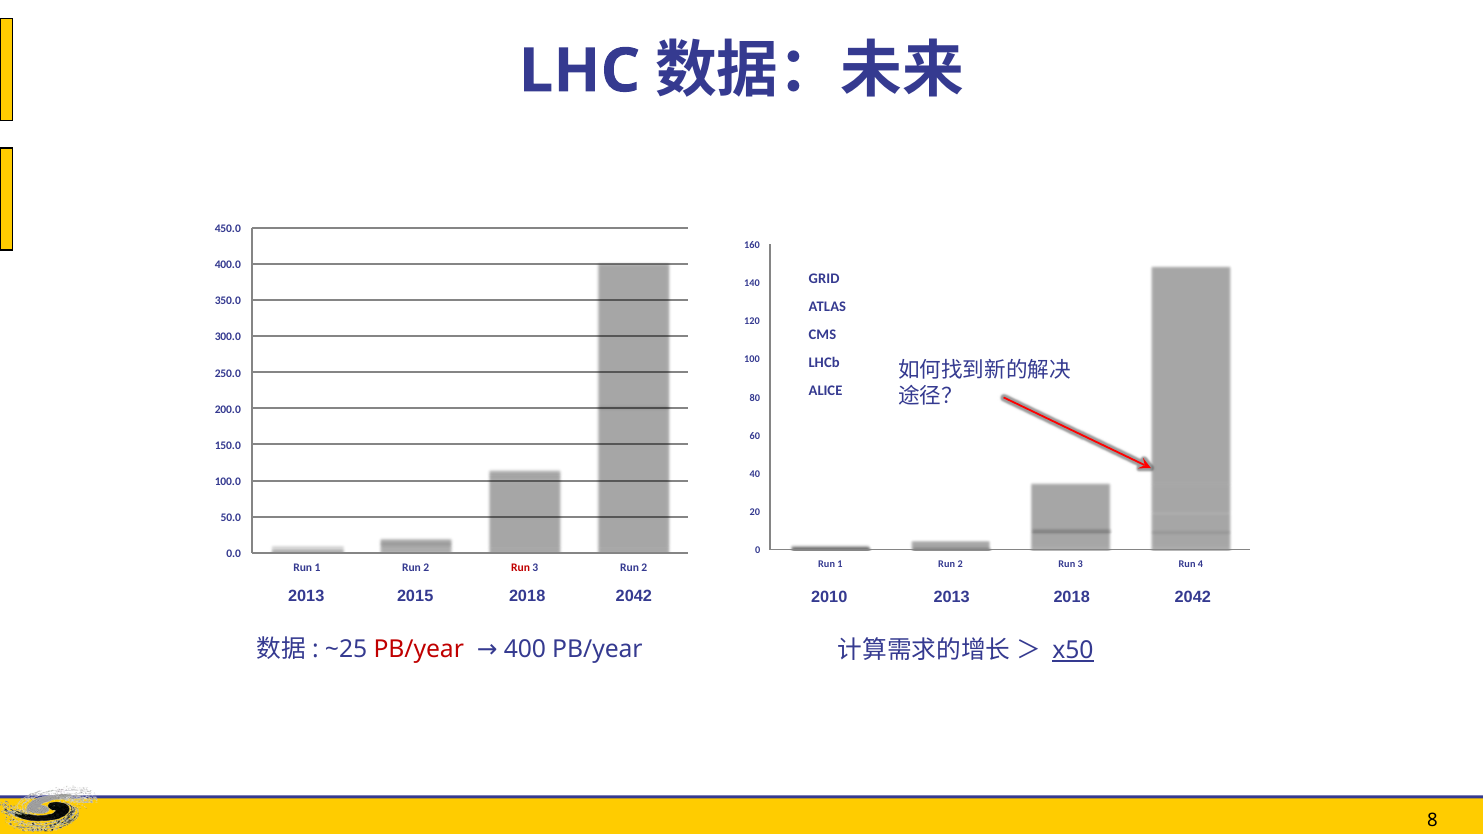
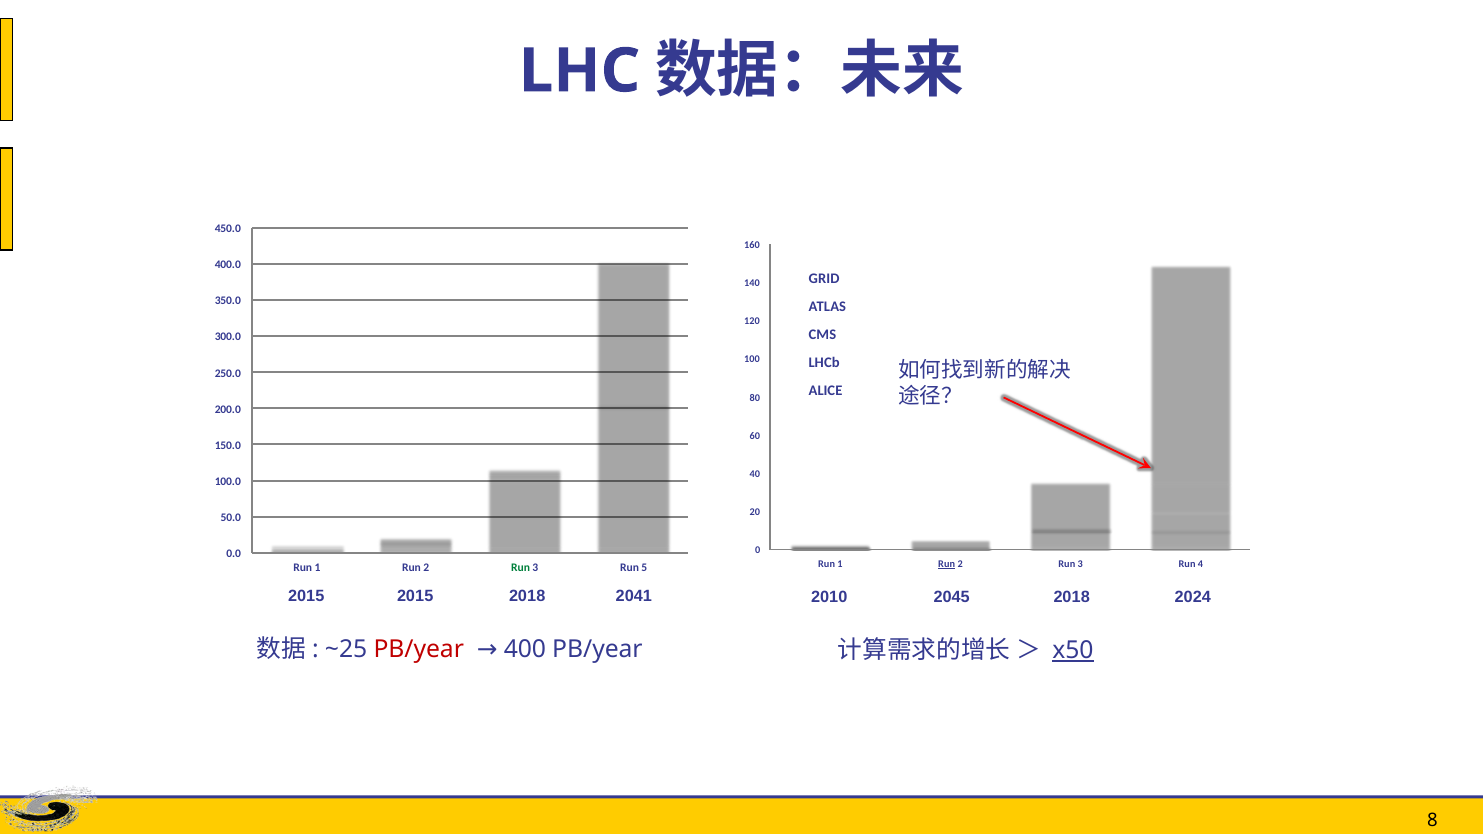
Run underline: none -> present (947, 564)
Run colour: red -> green (521, 568)
3 Run 2: 2 -> 5 (644, 568)
2013: 2013 -> 2015 (306, 597)
2015 2018 2042: 2042 -> 2041 (634, 597)
2010 2013: 2013 -> 2045 (952, 597)
2042: 2042 -> 2024 (1193, 597)
